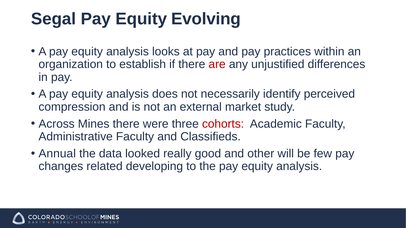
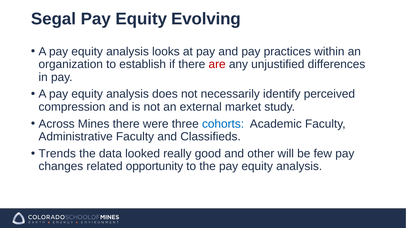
cohorts colour: red -> blue (223, 124)
Annual: Annual -> Trends (57, 154)
developing: developing -> opportunity (154, 167)
